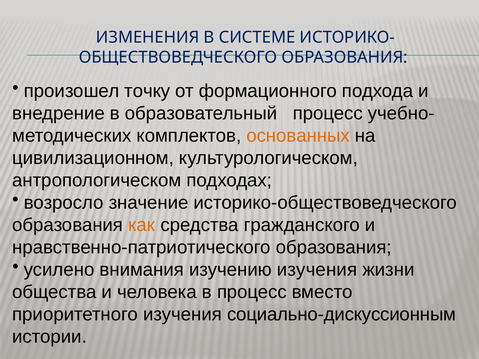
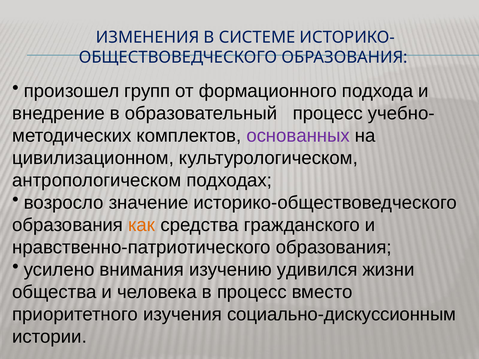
точку: точку -> групп (147, 91)
основанных colour: orange -> purple (298, 136)
изучению изучения: изучения -> удивился (317, 270)
